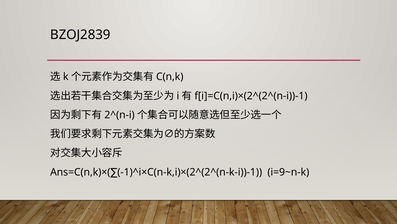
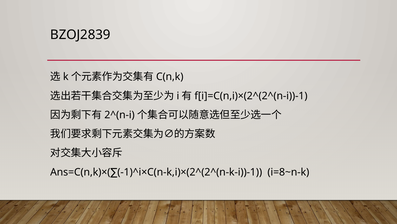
i=9~n-k: i=9~n-k -> i=8~n-k (288, 172)
